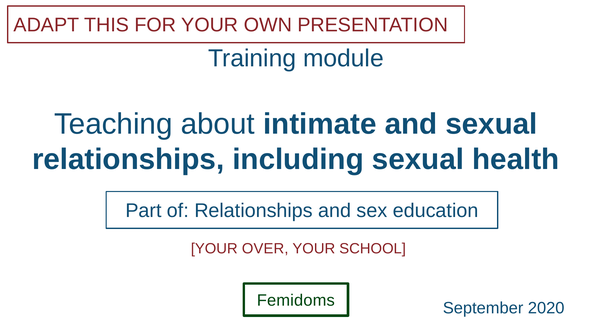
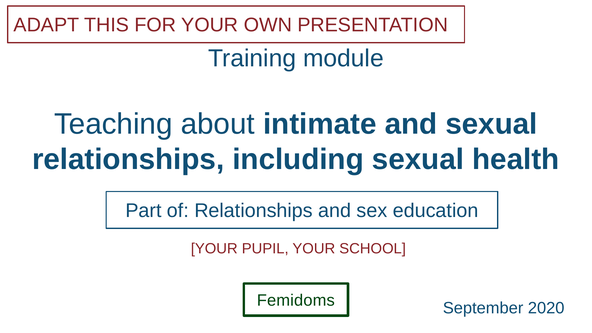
OVER: OVER -> PUPIL (265, 249)
